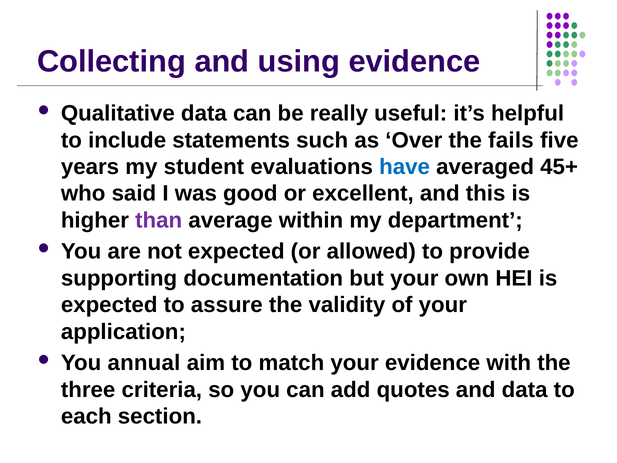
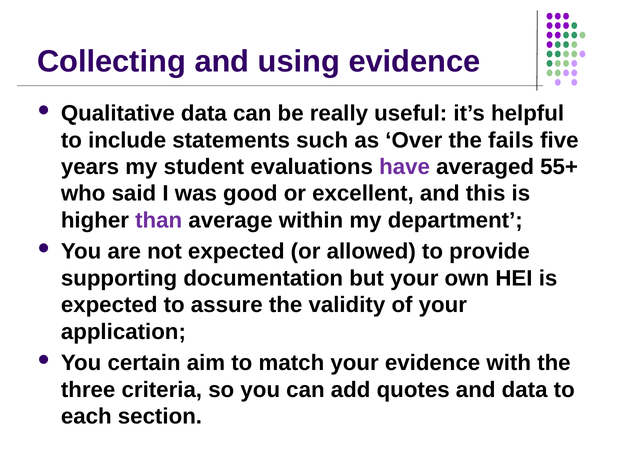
have colour: blue -> purple (405, 167)
45+: 45+ -> 55+ (559, 167)
annual: annual -> certain (144, 363)
